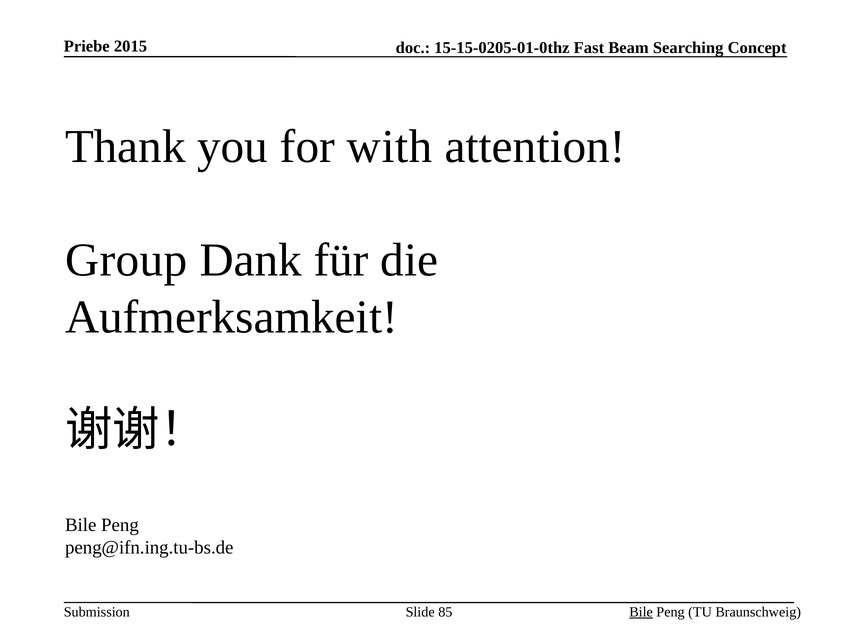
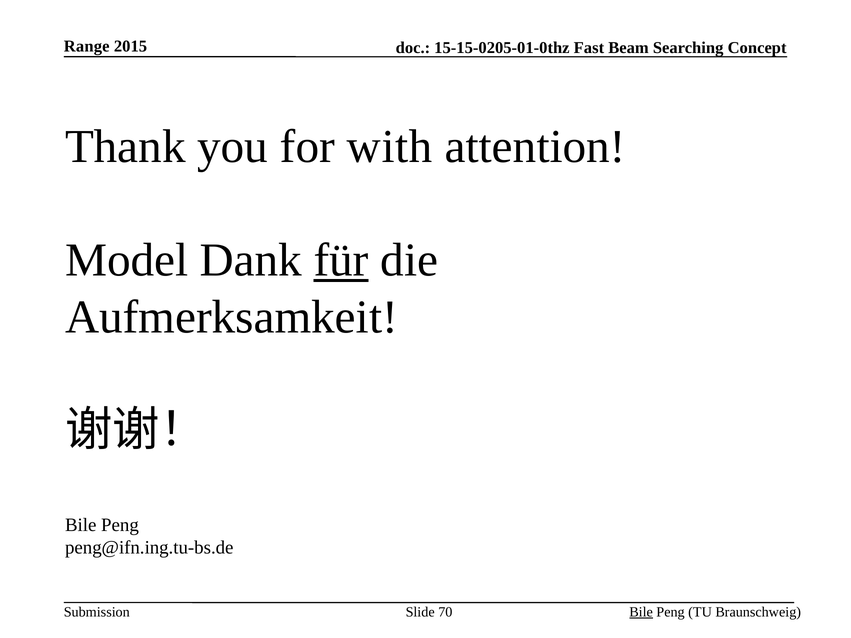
Priebe: Priebe -> Range (87, 46)
Group: Group -> Model (127, 260)
für underline: none -> present (341, 260)
85: 85 -> 70 (445, 612)
